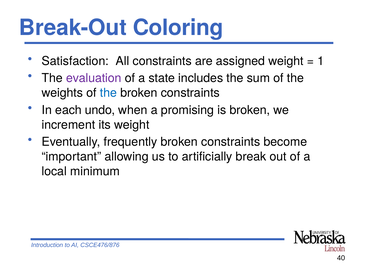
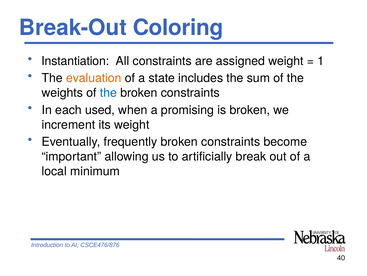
Satisfaction: Satisfaction -> Instantiation (75, 61)
evaluation colour: purple -> orange (94, 78)
undo: undo -> used (100, 110)
